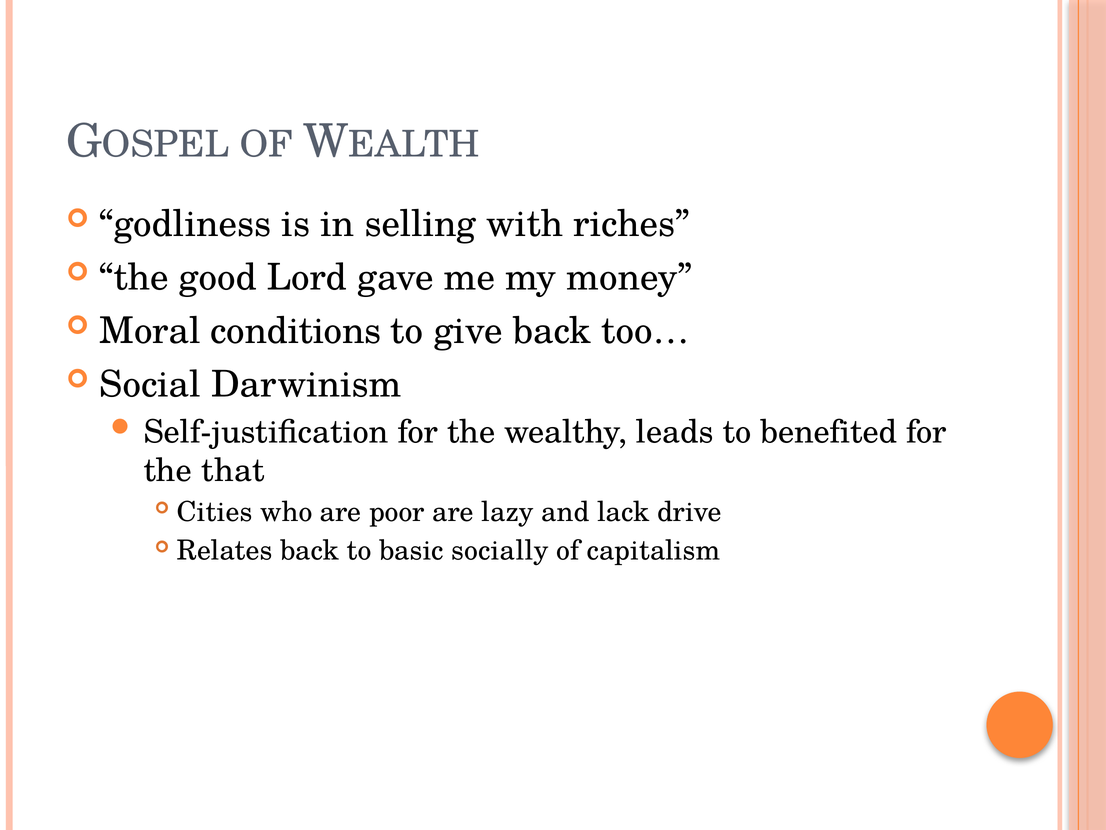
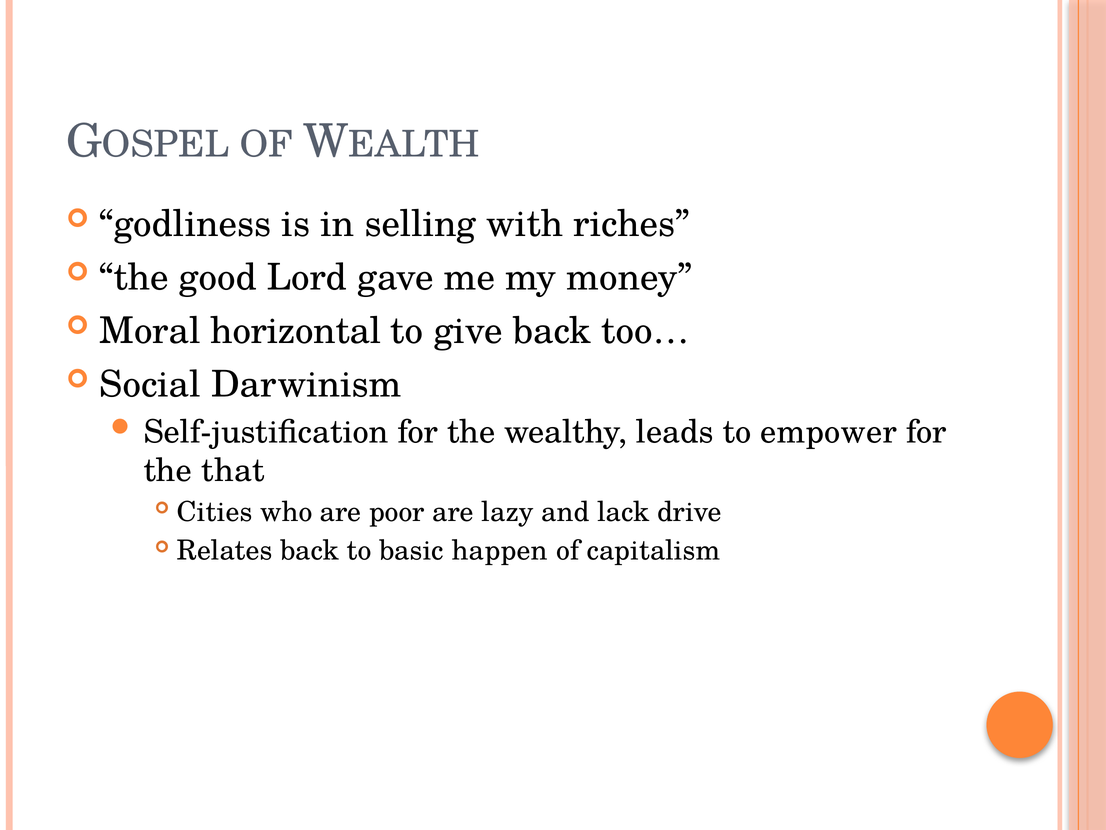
conditions: conditions -> horizontal (296, 331)
benefited: benefited -> empower (829, 432)
socially: socially -> happen (500, 550)
